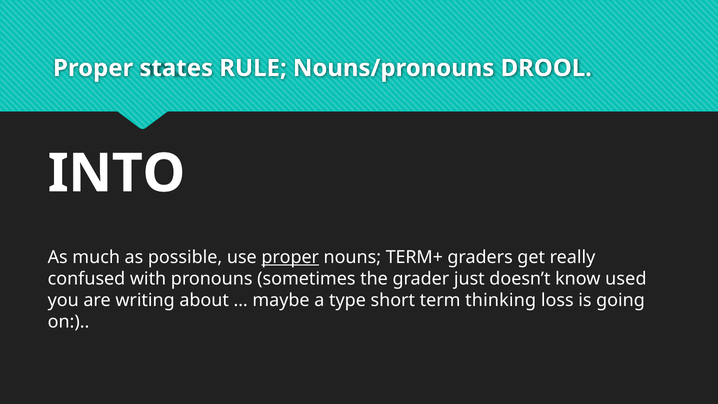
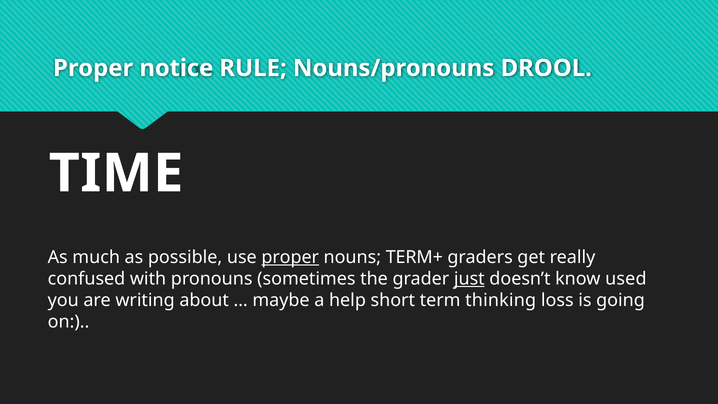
states: states -> notice (176, 68)
INTO: INTO -> TIME (116, 173)
just underline: none -> present (469, 279)
type: type -> help (347, 300)
